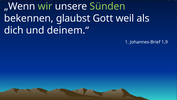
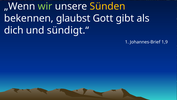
Sünden colour: light green -> yellow (108, 6)
weil: weil -> gibt (125, 18)
deinem.“: deinem.“ -> sündigt.“ (68, 30)
